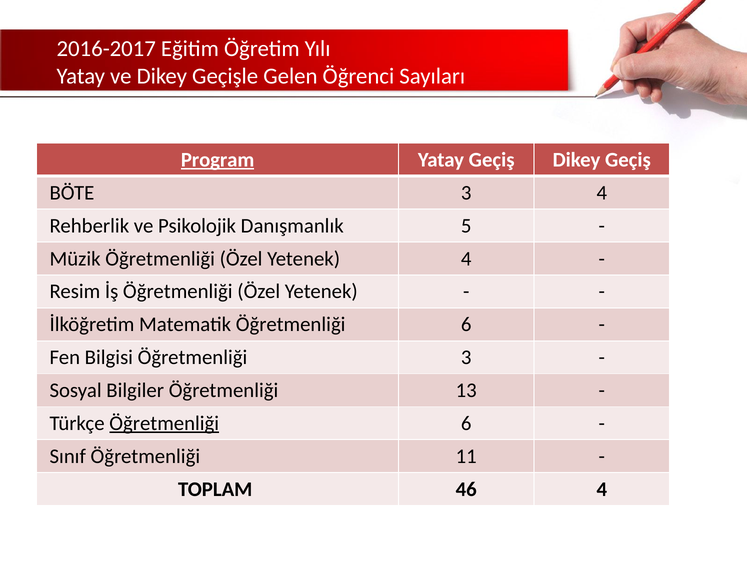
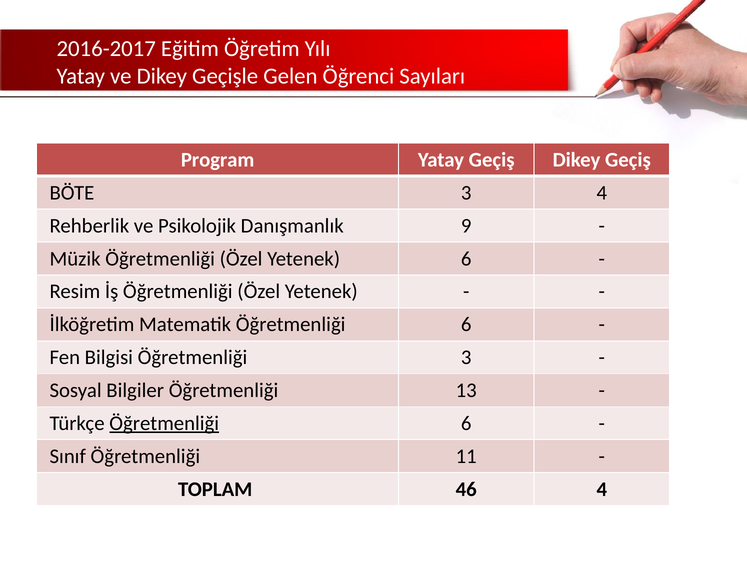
Program underline: present -> none (218, 160)
5: 5 -> 9 (466, 225)
Yetenek 4: 4 -> 6 (466, 258)
